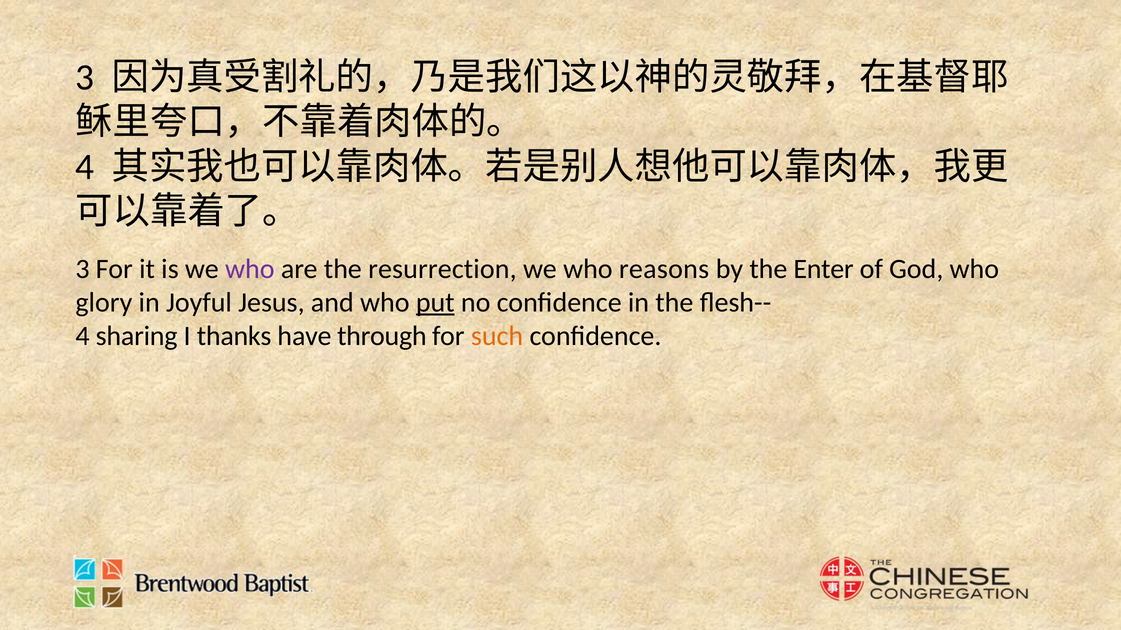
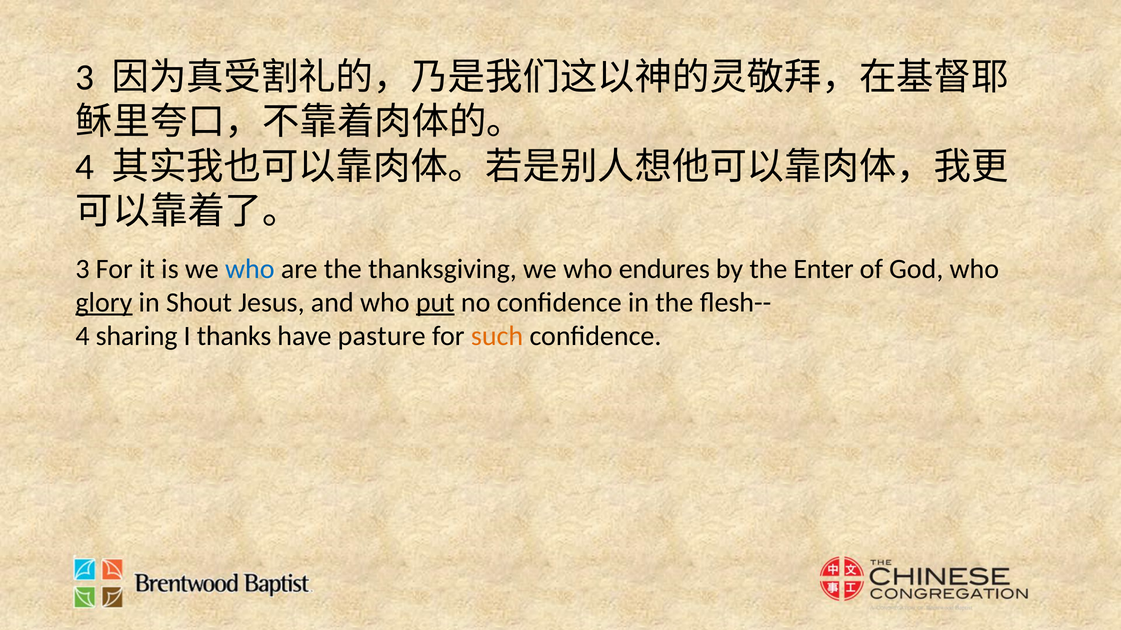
who colour: purple -> blue (250, 269)
resurrection: resurrection -> thanksgiving (442, 269)
reasons: reasons -> endures (664, 269)
glory underline: none -> present (104, 303)
Joyful: Joyful -> Shout (199, 303)
through: through -> pasture (382, 336)
